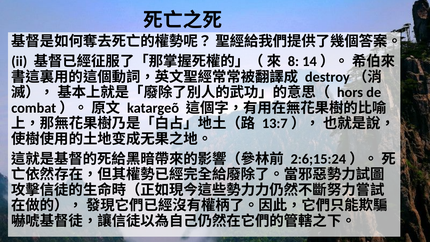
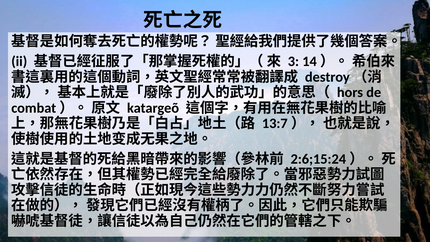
8: 8 -> 3 (293, 61)
